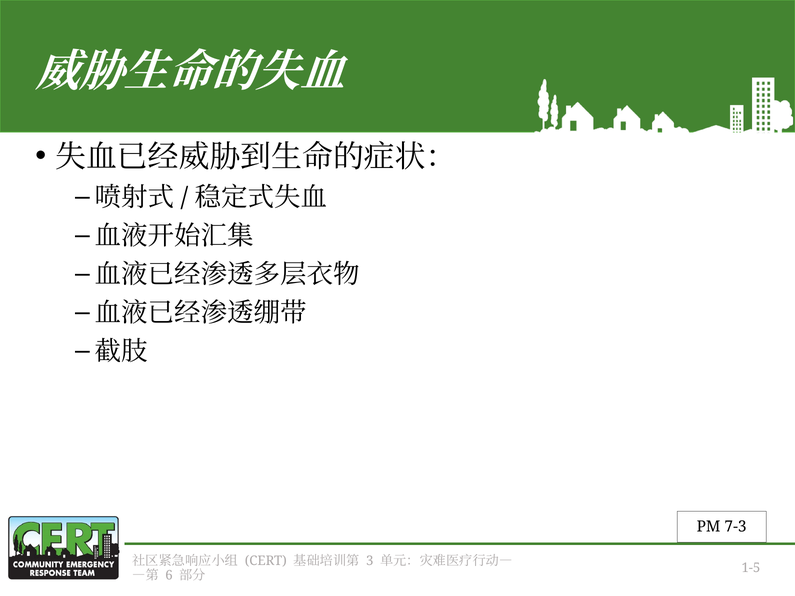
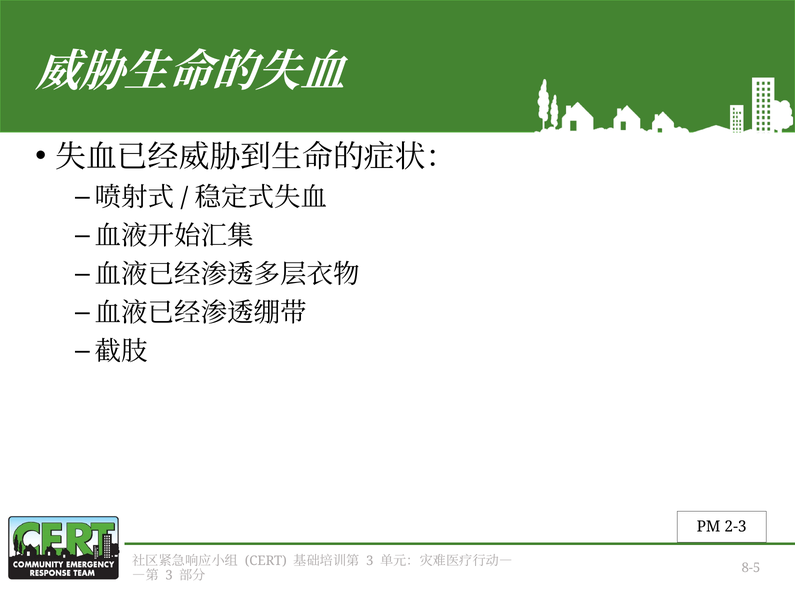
7-3: 7-3 -> 2-3 (736, 527)
6: 6 -> 3 (169, 575)
1-5: 1-5 -> 8-5 (751, 568)
